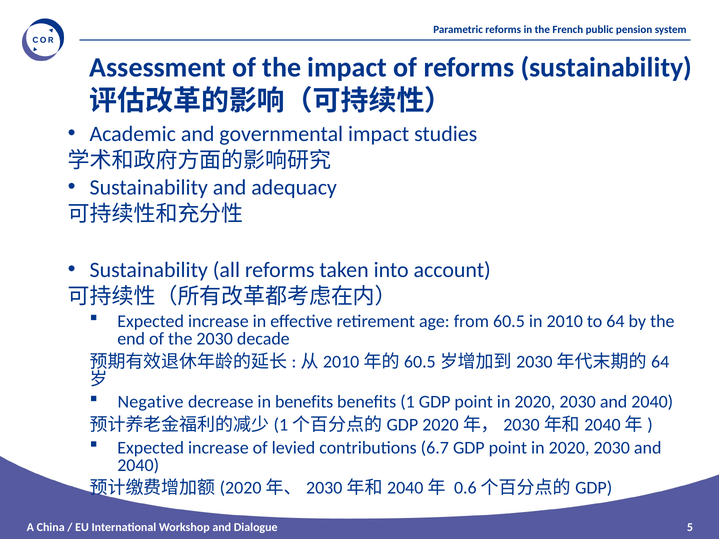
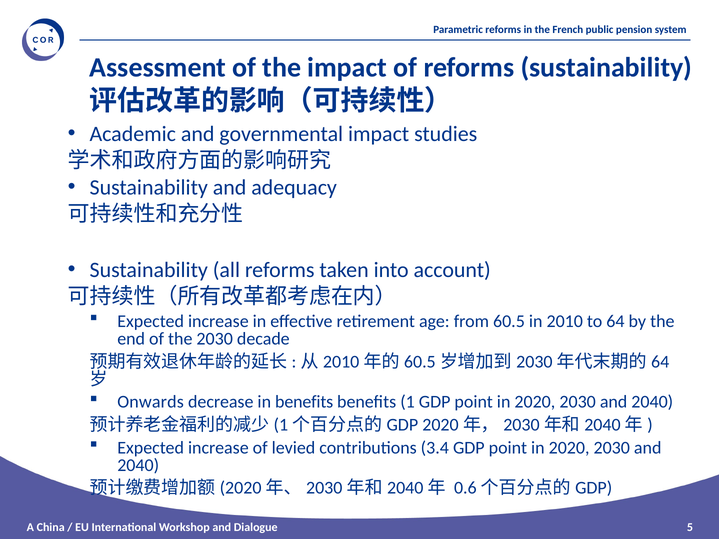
Negative: Negative -> Onwards (151, 402)
6.7: 6.7 -> 3.4 (435, 448)
